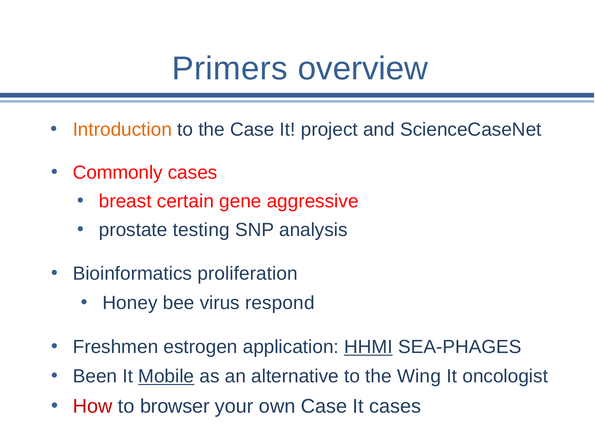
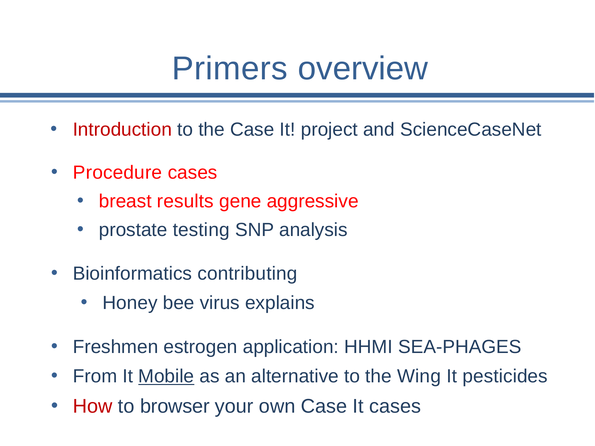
Introduction colour: orange -> red (122, 130)
Commonly: Commonly -> Procedure (118, 173)
certain: certain -> results (185, 201)
proliferation: proliferation -> contributing (247, 274)
respond: respond -> explains (280, 303)
HHMI underline: present -> none (368, 347)
Been: Been -> From (95, 377)
oncologist: oncologist -> pesticides (505, 377)
